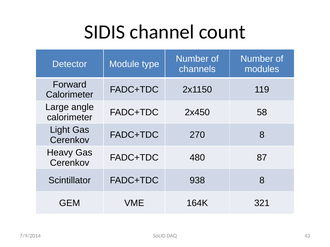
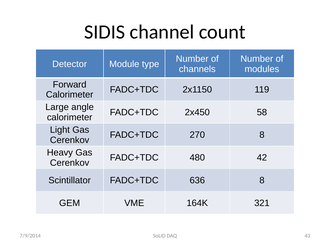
87: 87 -> 42 (262, 158)
938: 938 -> 636 (197, 181)
